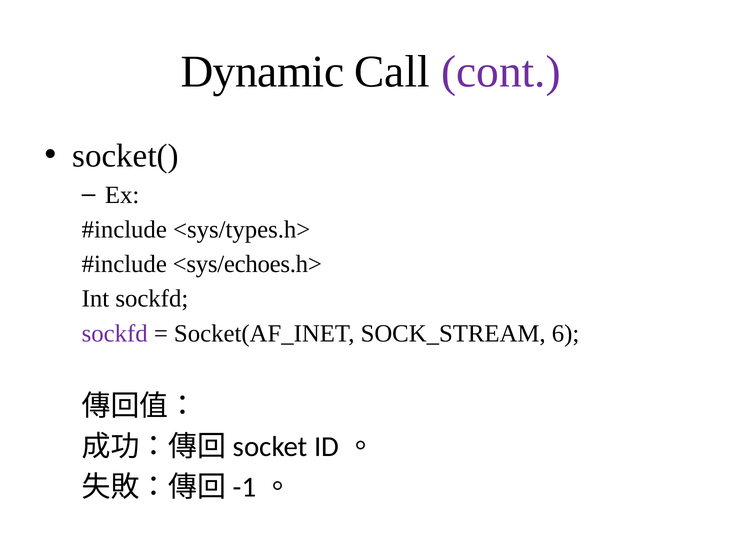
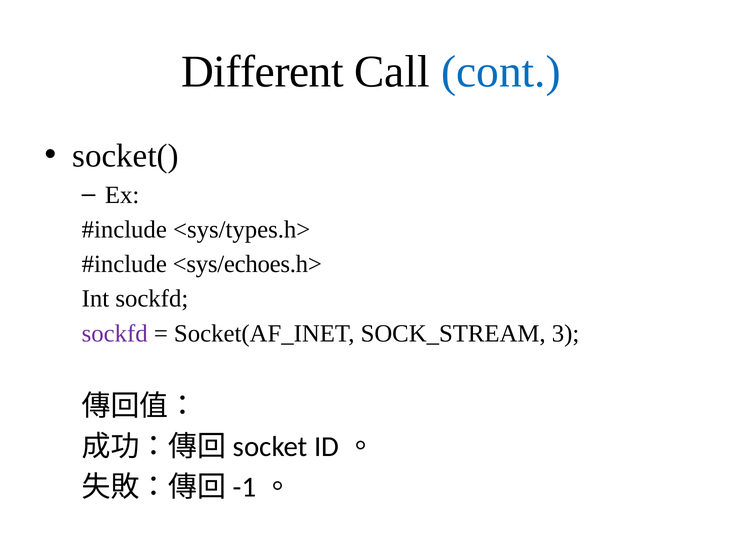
Dynamic: Dynamic -> Different (262, 72)
cont colour: purple -> blue (501, 72)
6: 6 -> 3 (566, 334)
